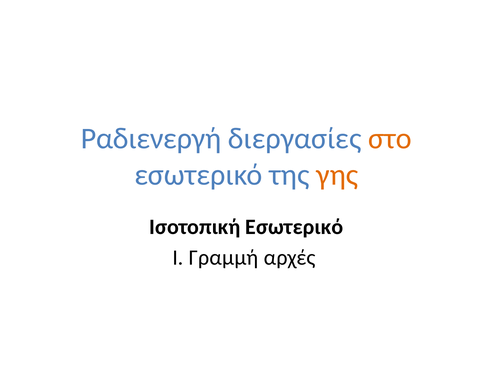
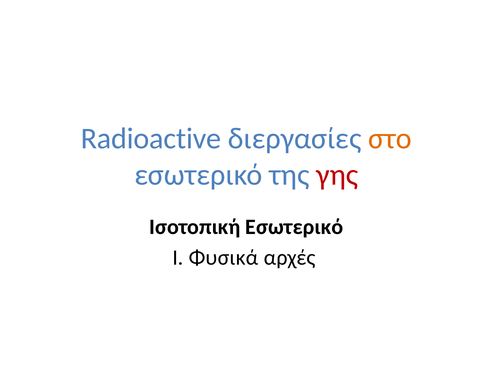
Ραδιενεργή: Ραδιενεργή -> Radioactive (151, 139)
γης colour: orange -> red (337, 175)
Γραμμή: Γραμμή -> Φυσικά (224, 257)
